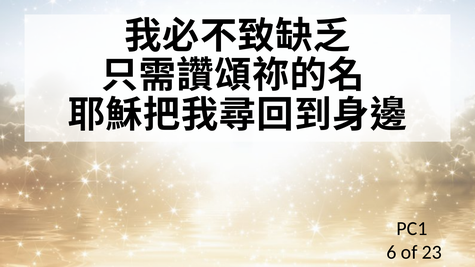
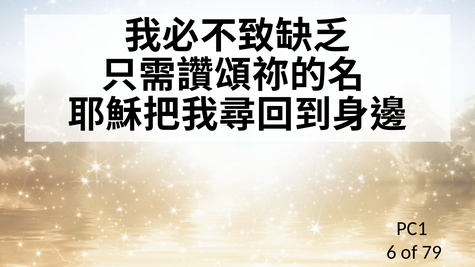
23: 23 -> 79 (432, 253)
